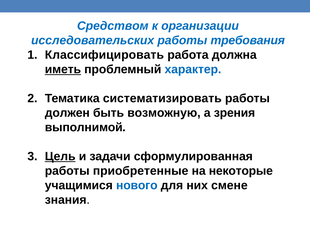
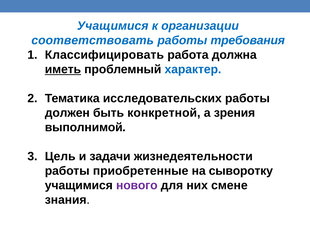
Средством: Средством -> Учащимися (113, 26)
исследовательских: исследовательских -> соответствовать (93, 40)
систематизировать: систематизировать -> исследовательских (162, 98)
возможную: возможную -> конкретной (164, 113)
Цель underline: present -> none (60, 156)
сформулированная: сформулированная -> жизнедеятельности (193, 156)
некоторые: некоторые -> сыворотку (241, 170)
нового colour: blue -> purple (137, 185)
